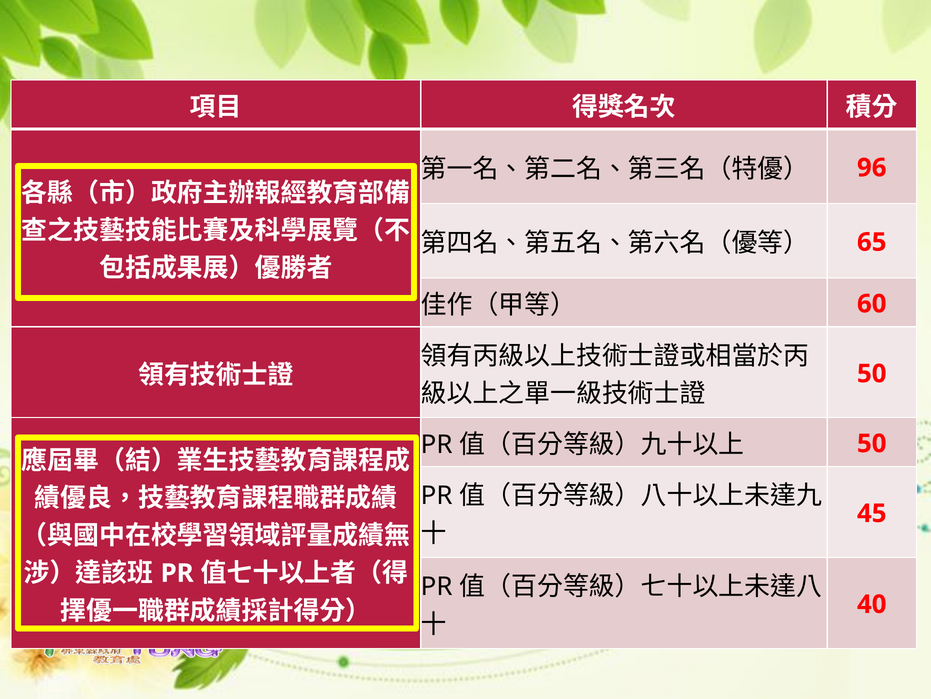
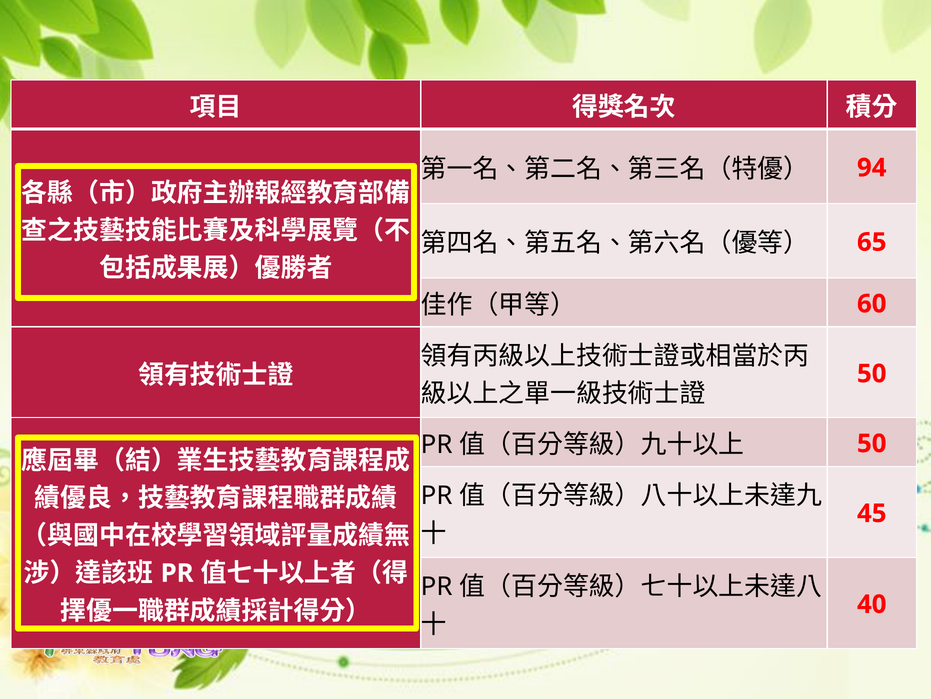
96: 96 -> 94 (872, 168)
